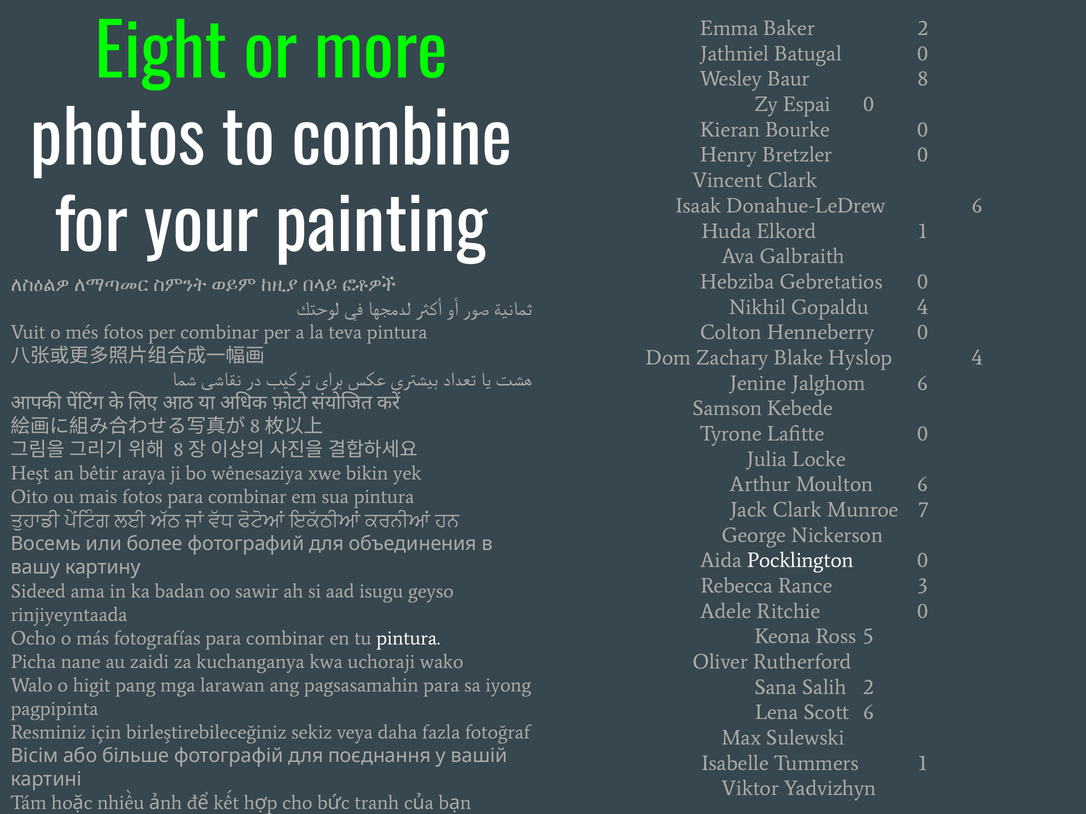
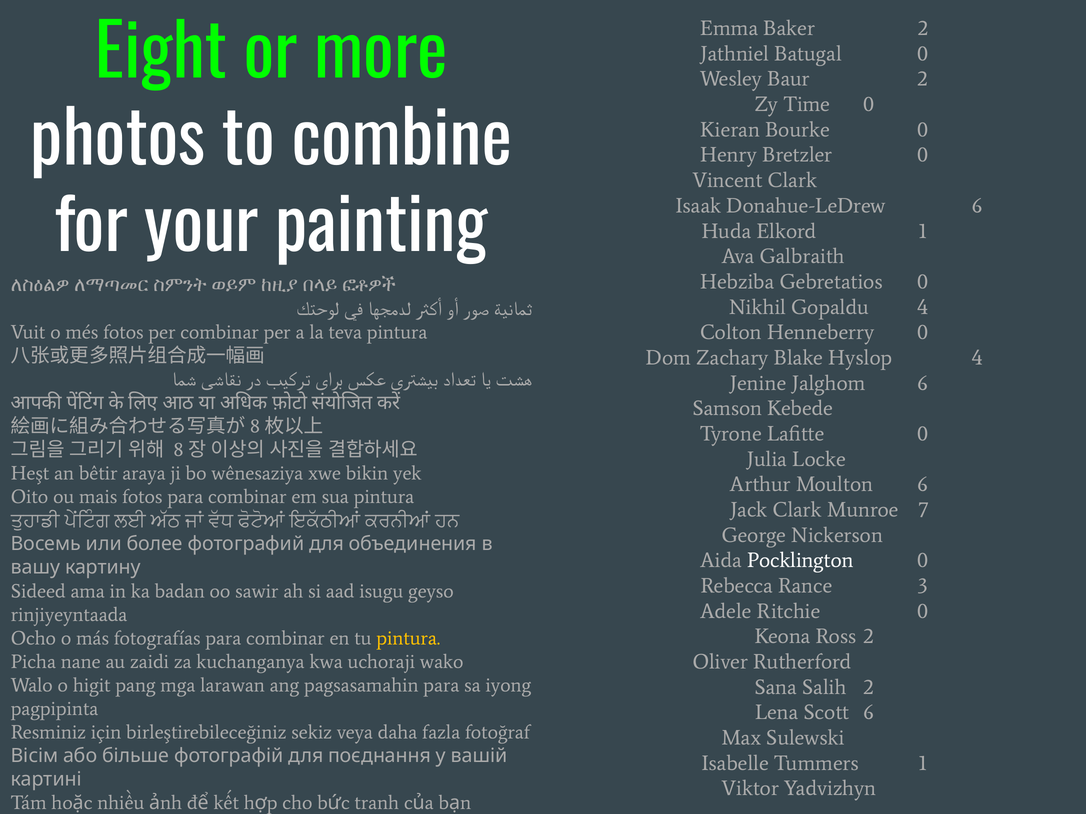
Baur 8: 8 -> 2 (923, 79)
Espai: Espai -> Time (807, 104)
Ross 5: 5 -> 2 (869, 637)
pintura colour: white -> yellow (408, 639)
